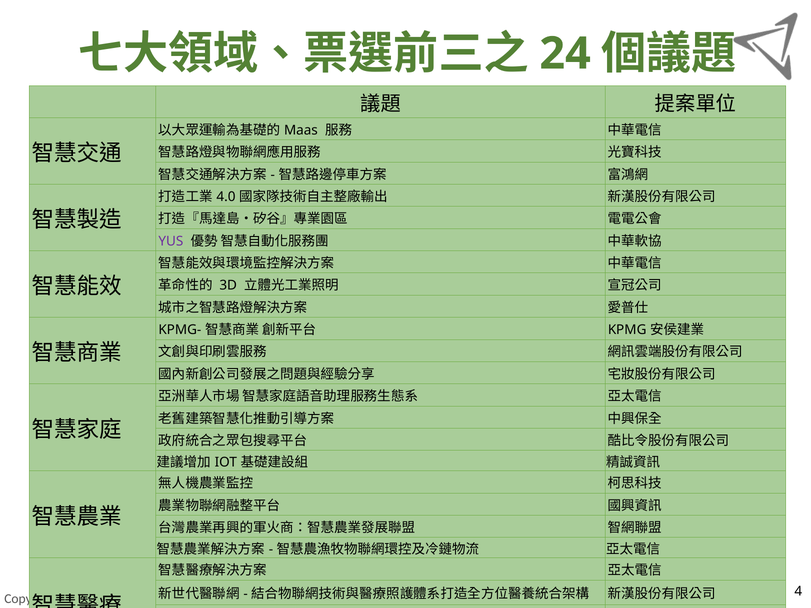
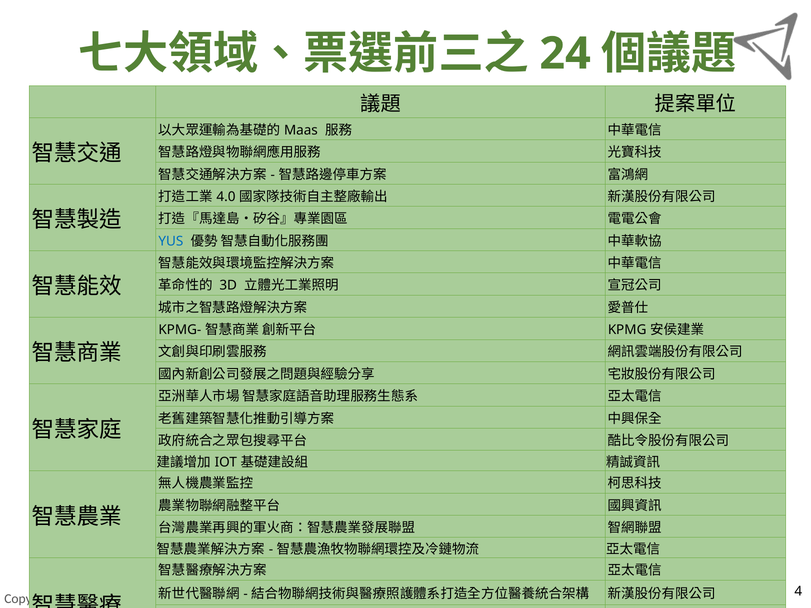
YUS colour: purple -> blue (171, 241)
